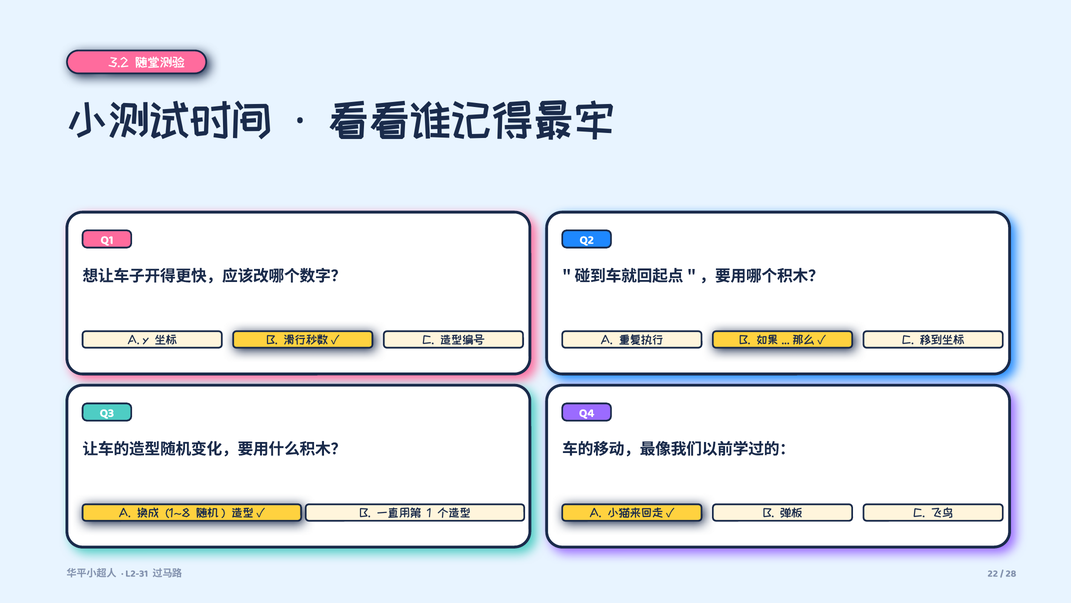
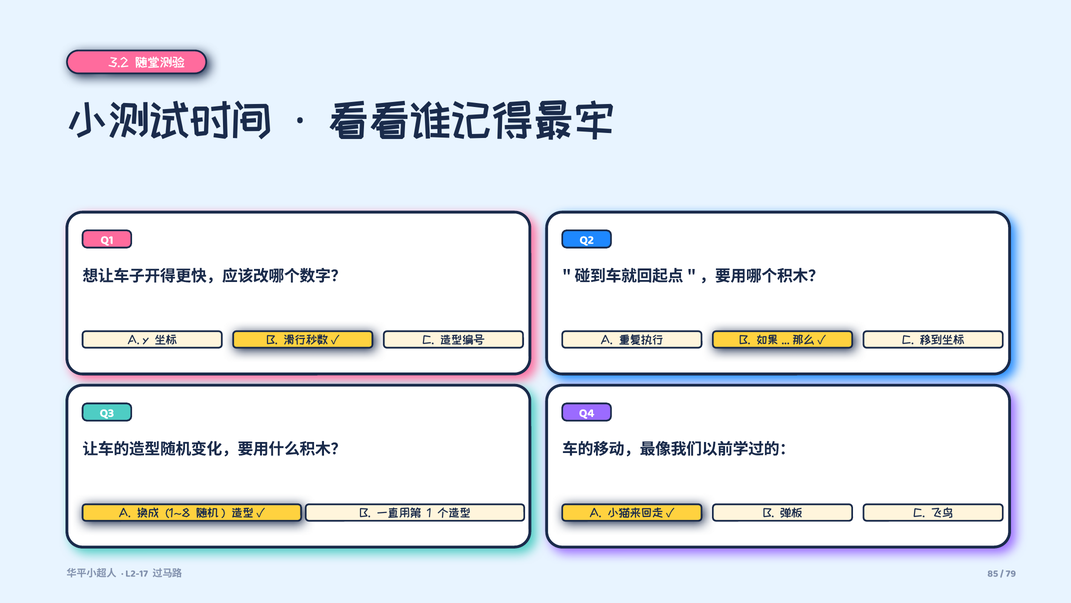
L2-31: L2-31 -> L2-17 (137, 573)
22: 22 -> 85 (993, 573)
28: 28 -> 79 (1011, 573)
